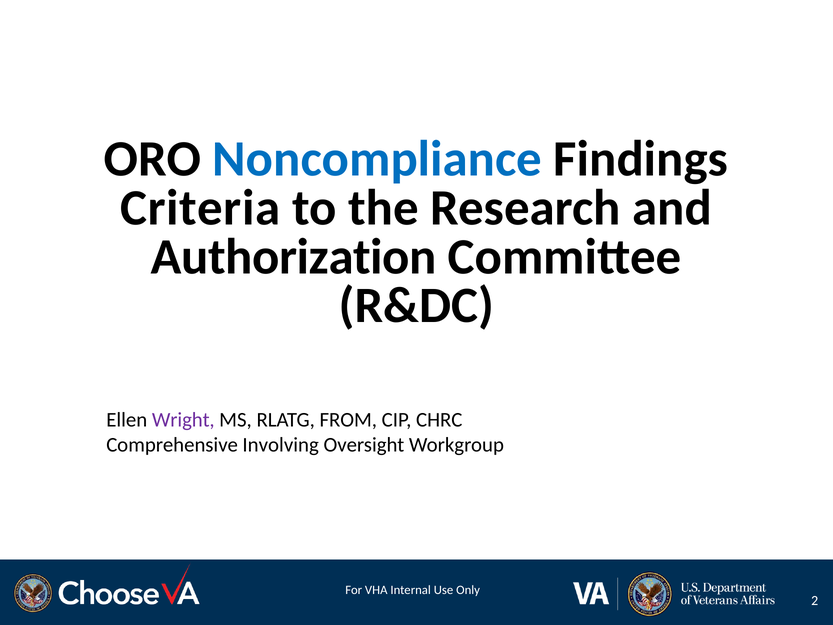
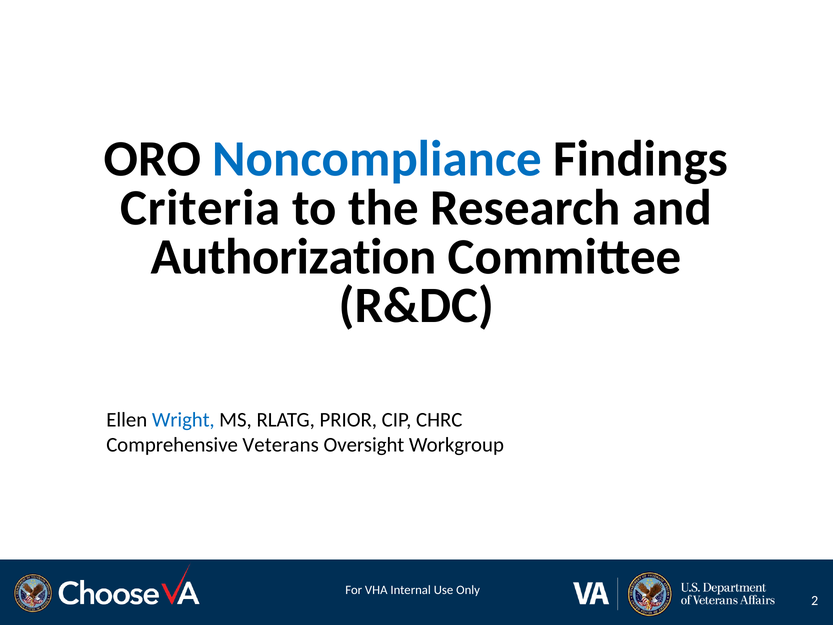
Wright colour: purple -> blue (183, 420)
FROM: FROM -> PRIOR (348, 420)
Involving: Involving -> Veterans (281, 445)
